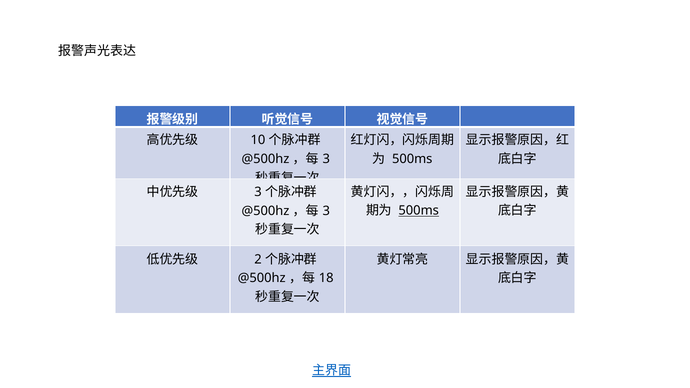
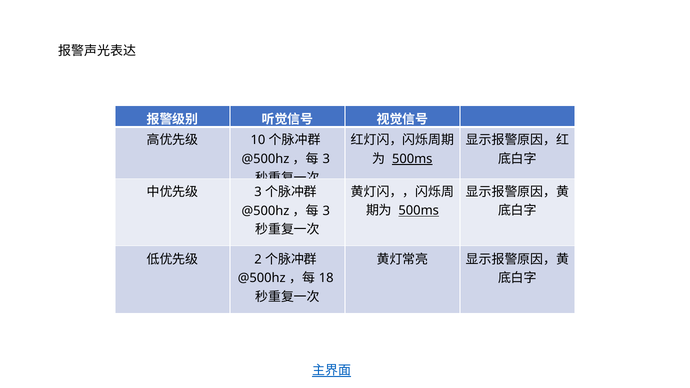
500ms underline: none -> present (412, 159)
